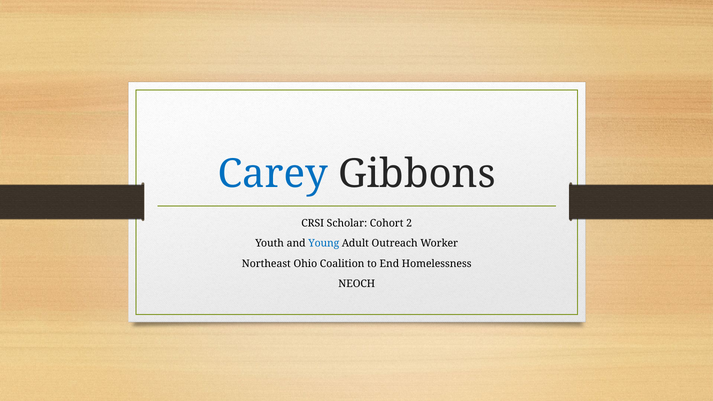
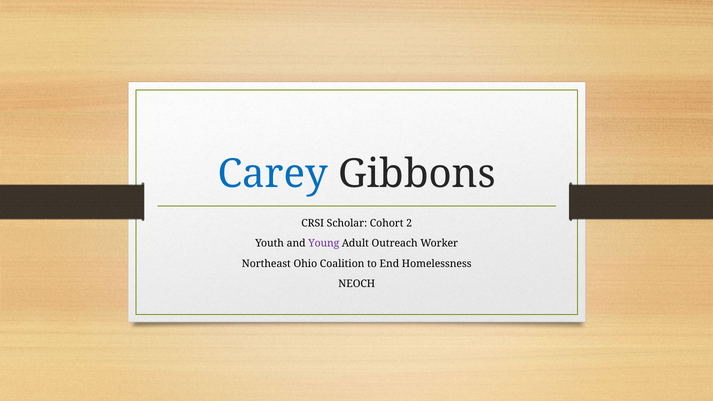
Young colour: blue -> purple (324, 244)
